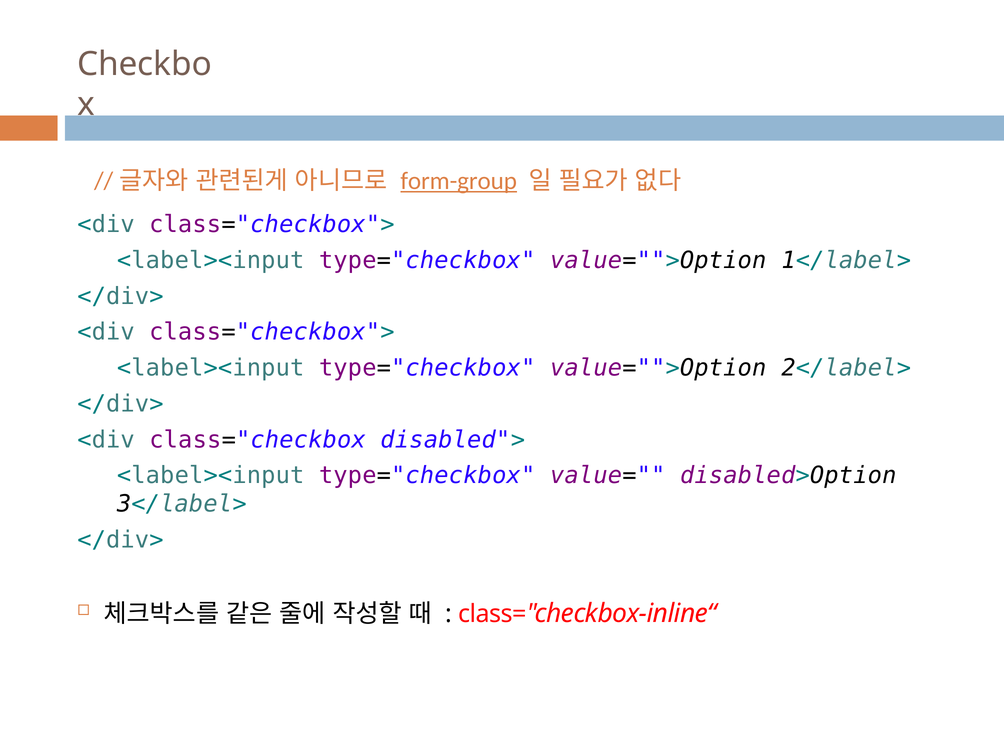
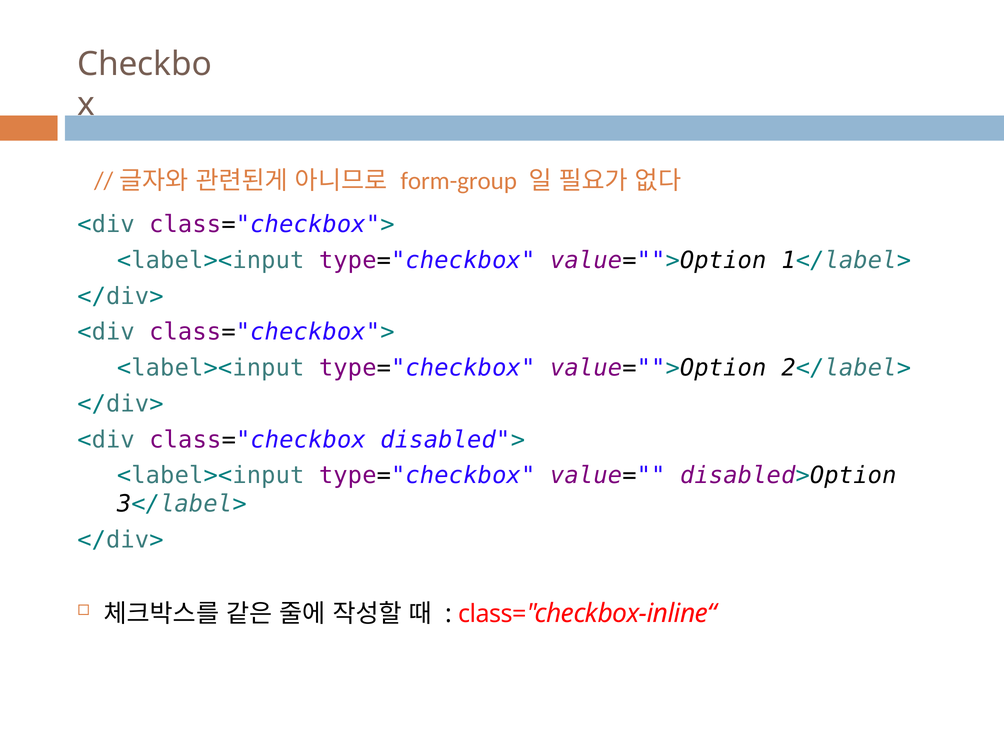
form-group underline: present -> none (459, 181)
